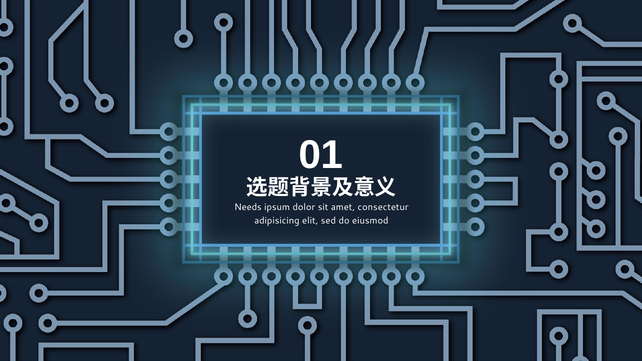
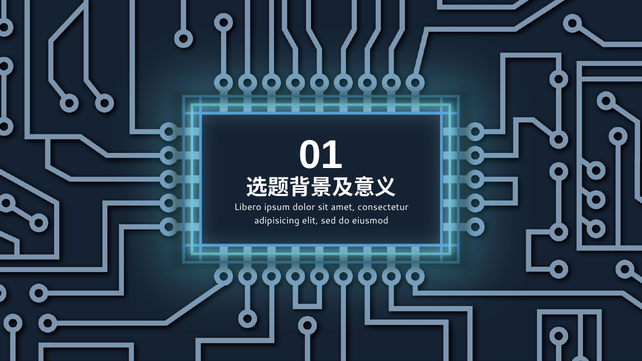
Needs: Needs -> Libero (248, 207)
